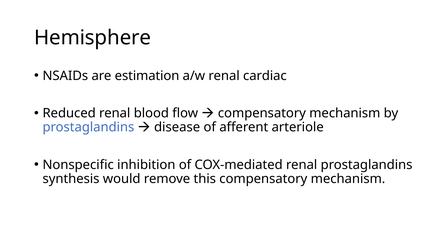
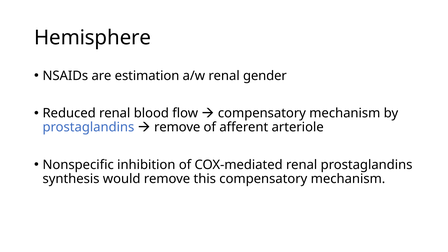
cardiac: cardiac -> gender (265, 76)
disease: disease -> remove (177, 127)
